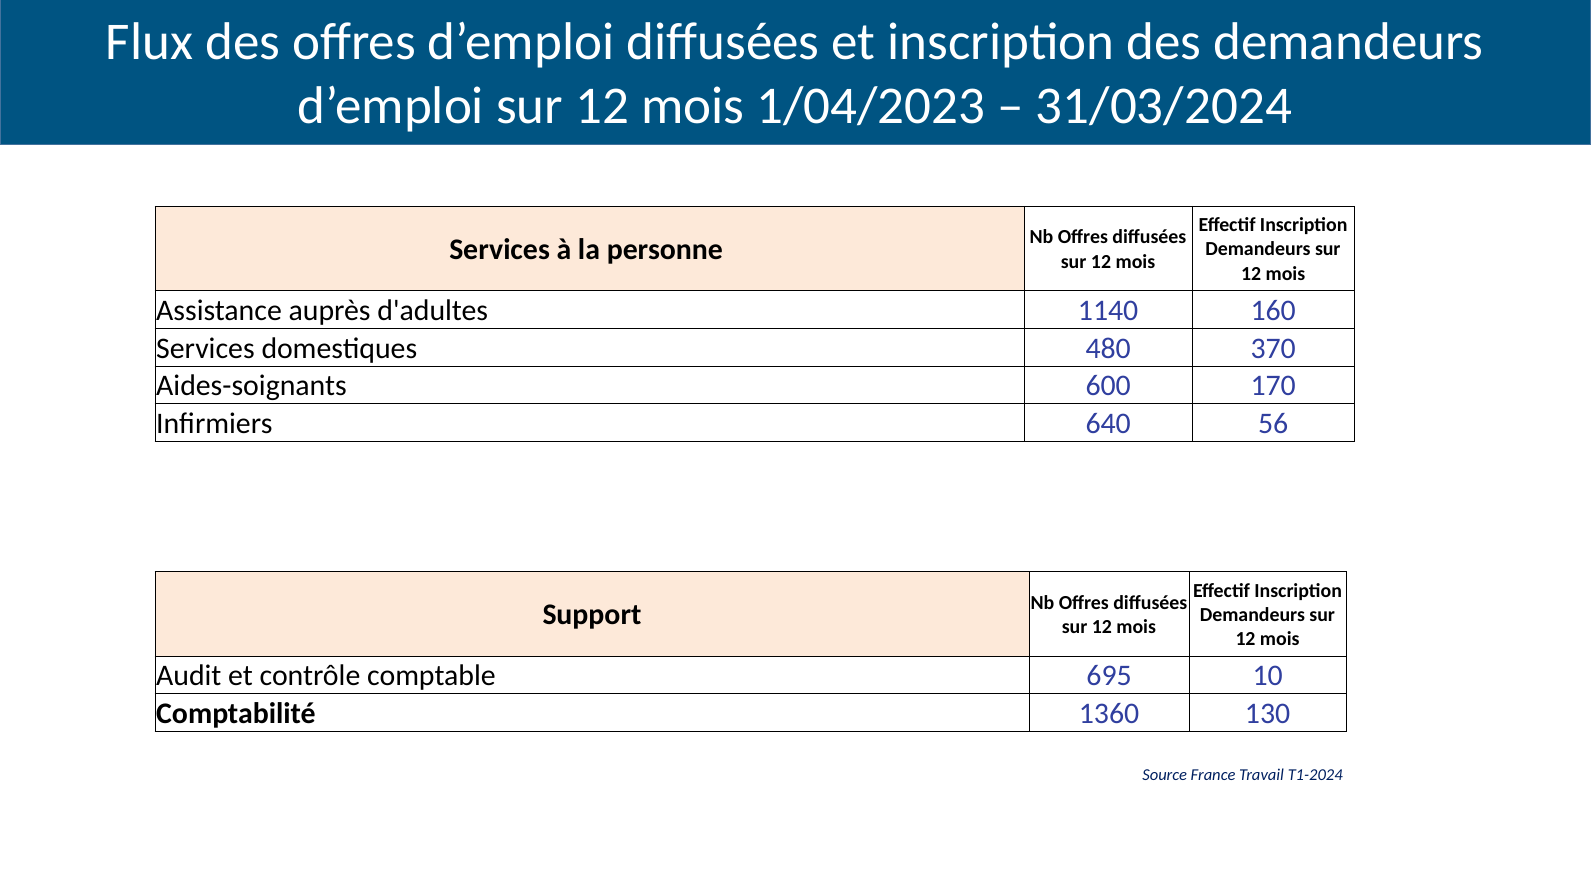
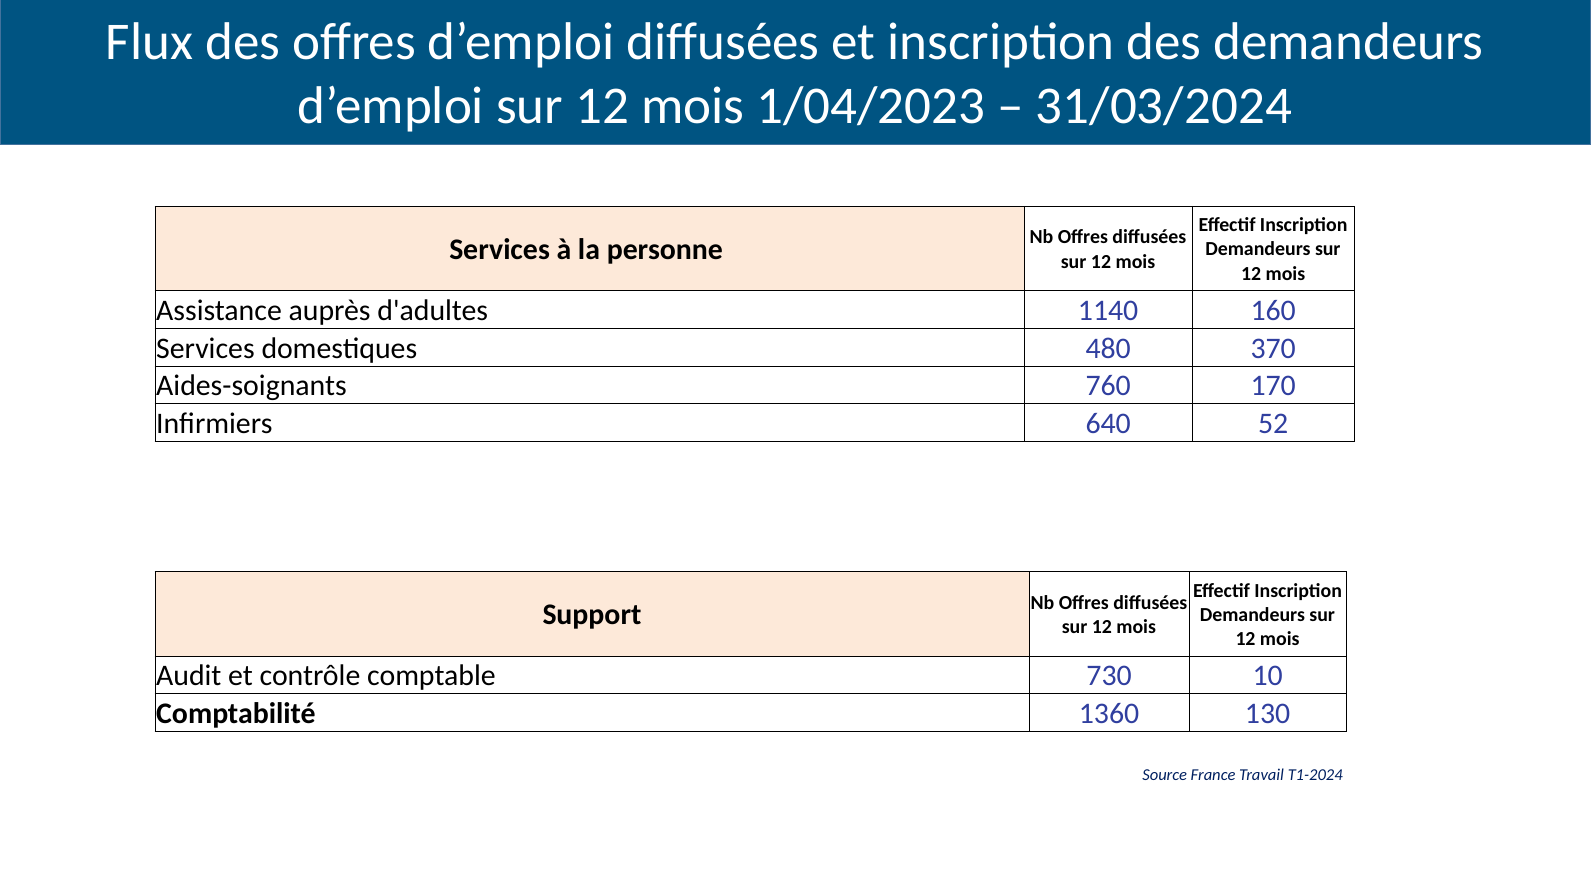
600: 600 -> 760 (1108, 386)
56: 56 -> 52 (1273, 424)
695: 695 -> 730 (1109, 676)
